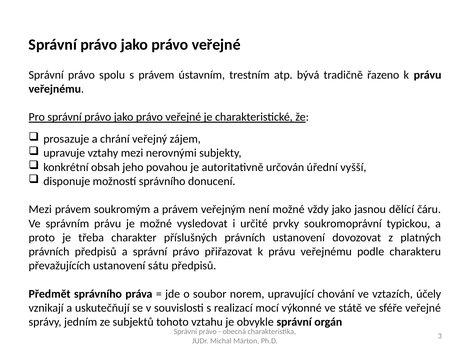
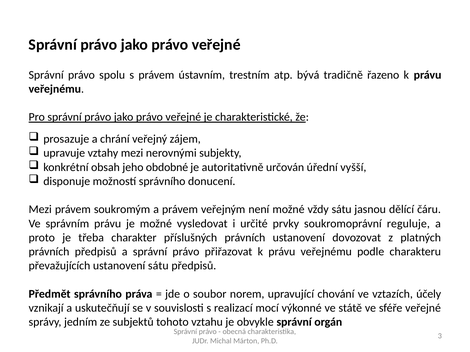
povahou: povahou -> obdobné (167, 167)
vždy jako: jako -> sátu (342, 210)
typickou: typickou -> reguluje (408, 224)
